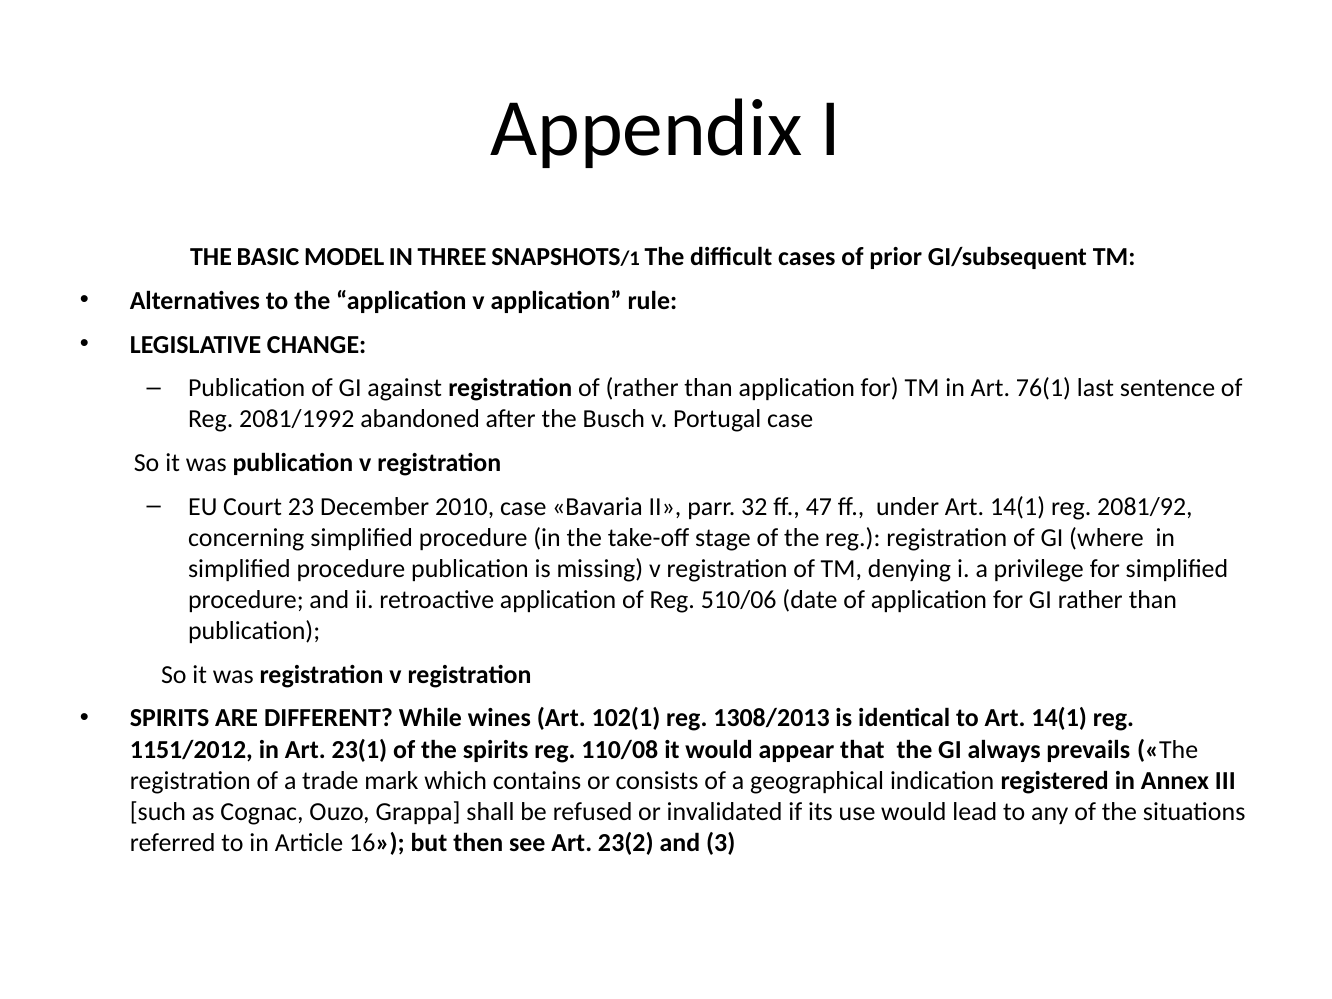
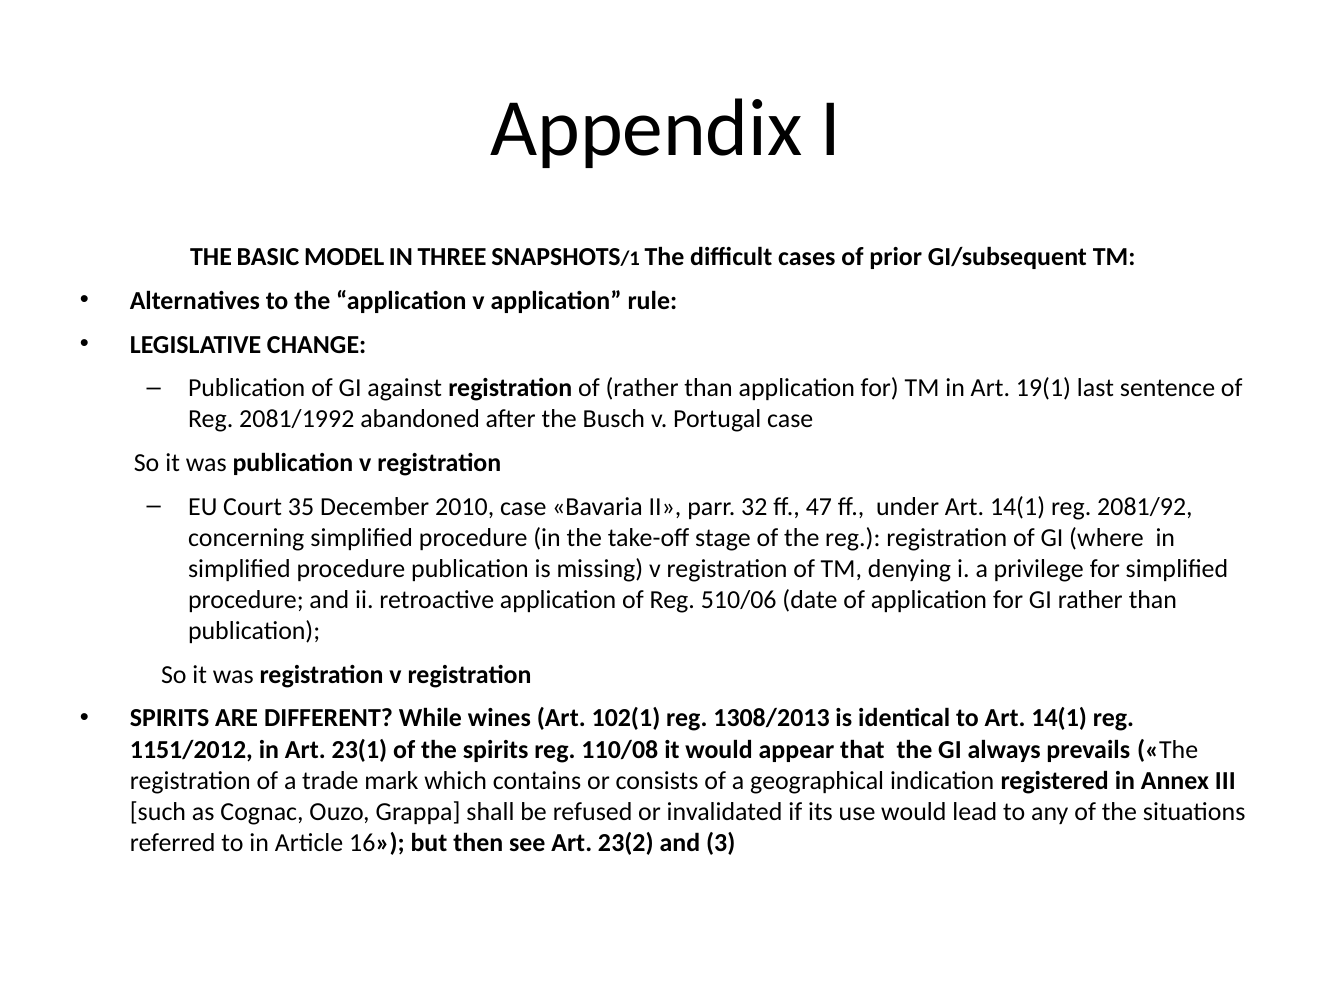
76(1: 76(1 -> 19(1 (1044, 388)
23: 23 -> 35 (301, 507)
